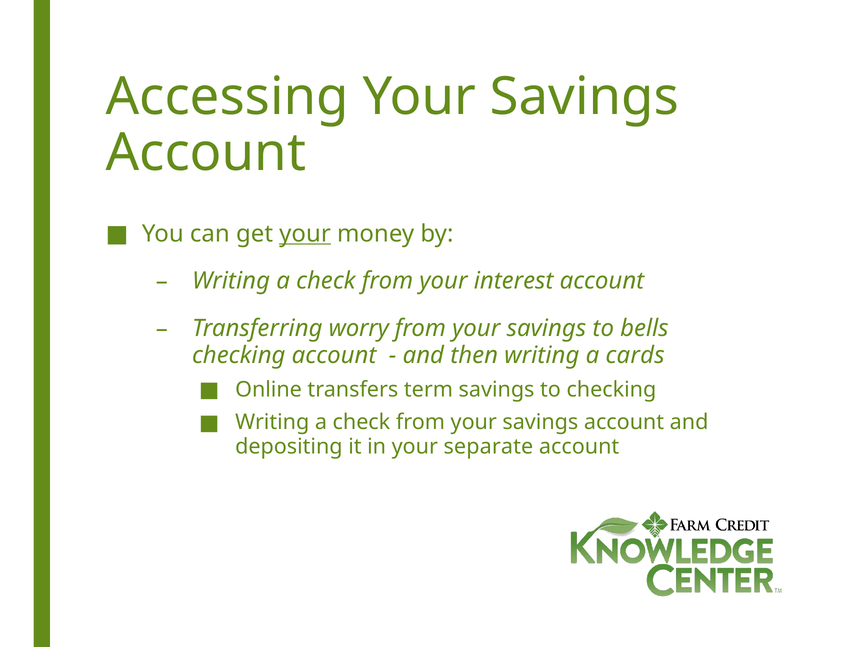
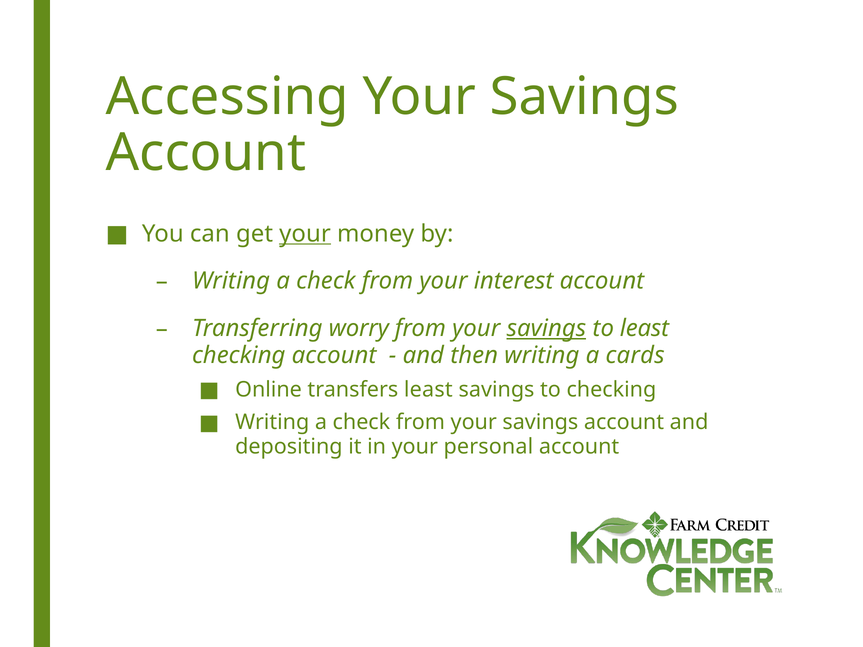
savings underline: none -> present (546, 329)
to bells: bells -> least (644, 329)
transfers term: term -> least (428, 390)
separate: separate -> personal (488, 447)
